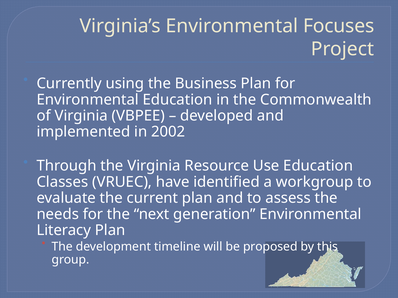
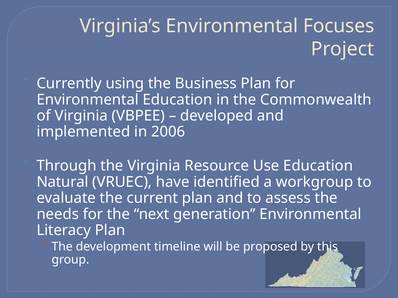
2002: 2002 -> 2006 (168, 132)
Classes: Classes -> Natural (62, 182)
